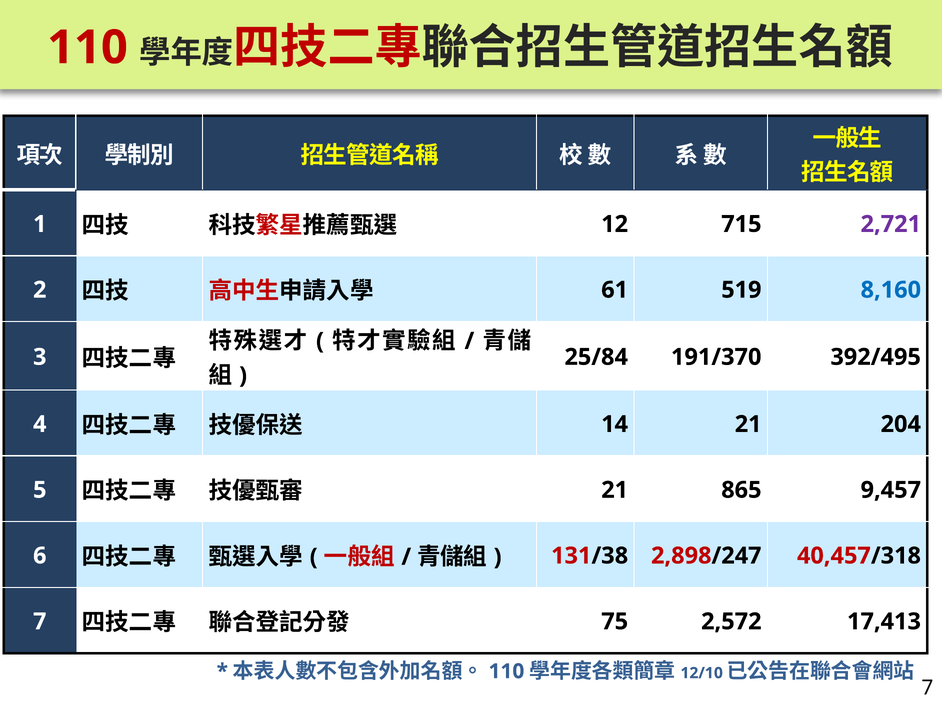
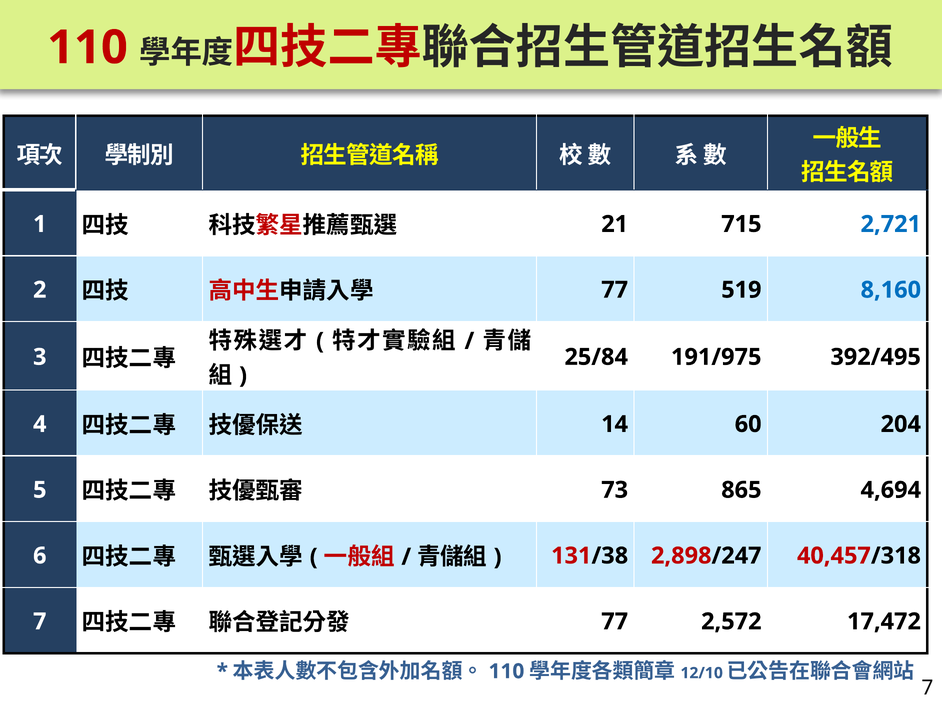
12: 12 -> 21 (615, 224)
2,721 colour: purple -> blue (891, 224)
61: 61 -> 77 (615, 290)
191/370: 191/370 -> 191/975 (716, 357)
14 21: 21 -> 60 (748, 424)
21: 21 -> 73 (615, 490)
9,457: 9,457 -> 4,694 (891, 490)
75: 75 -> 77 (615, 621)
17,413: 17,413 -> 17,472 (884, 621)
